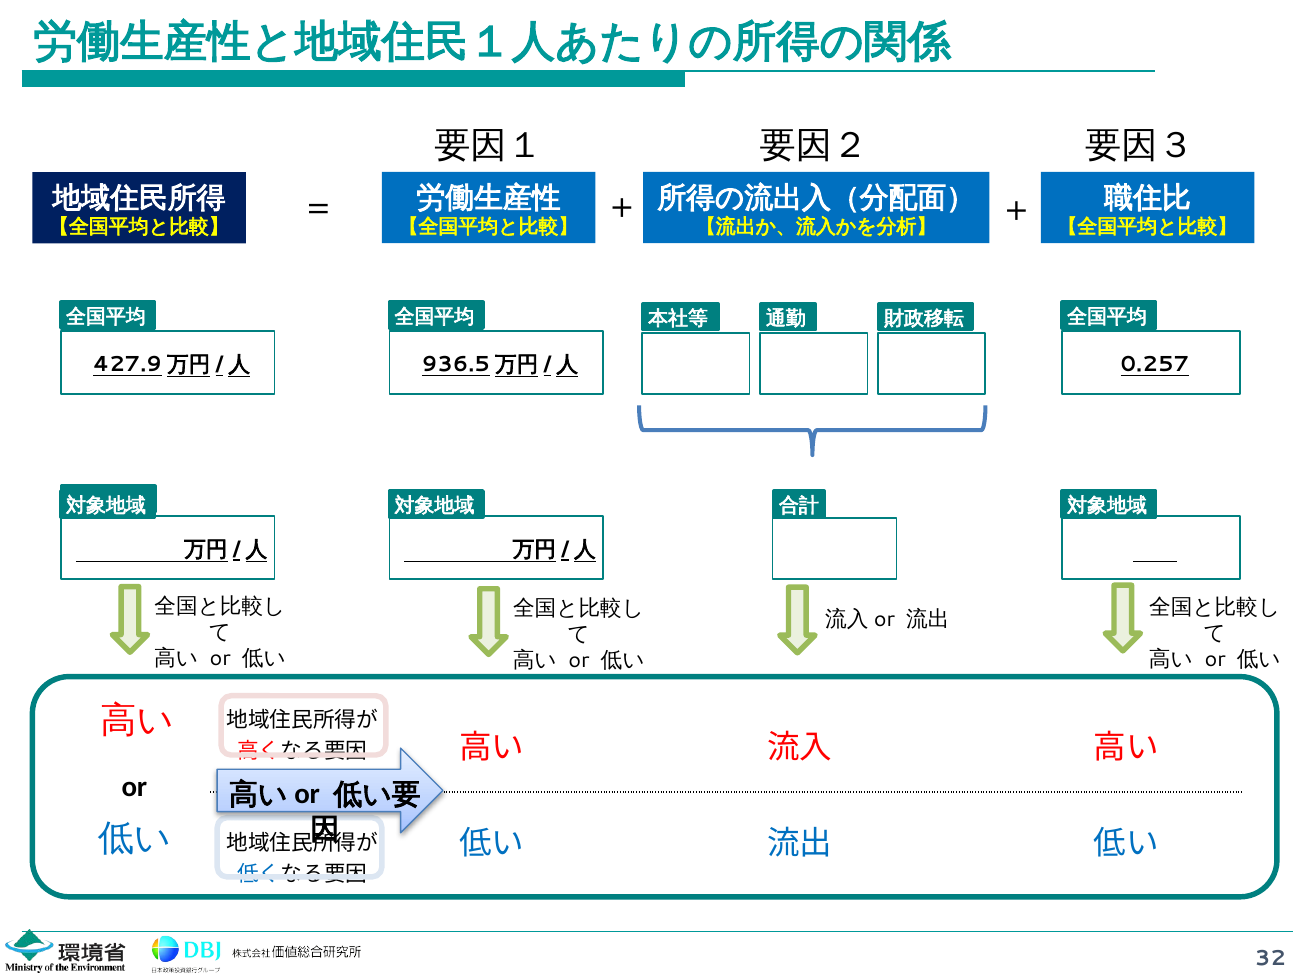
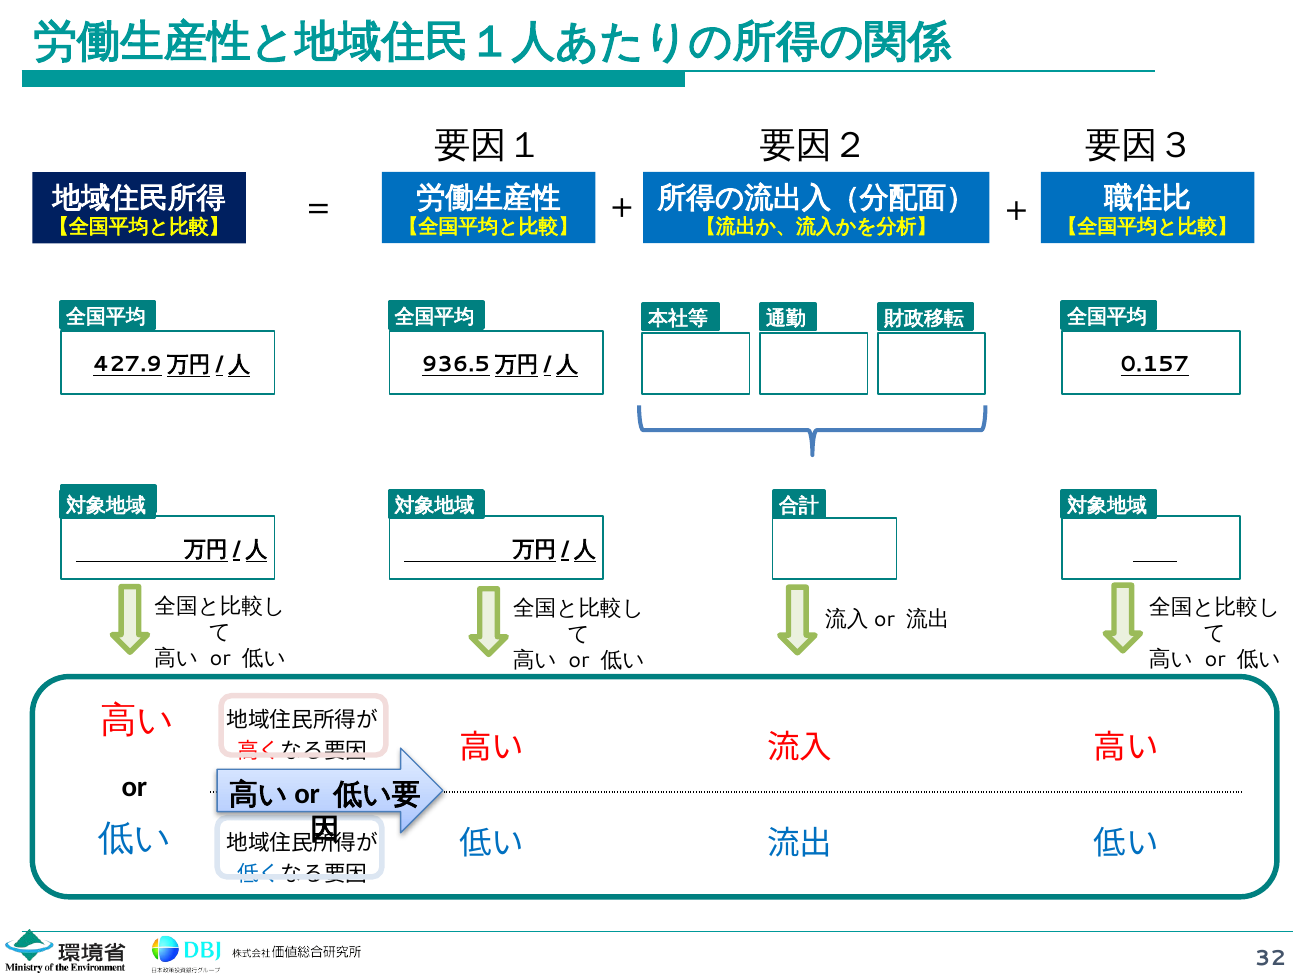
0.257: 0.257 -> 0.157 (1155, 364)
